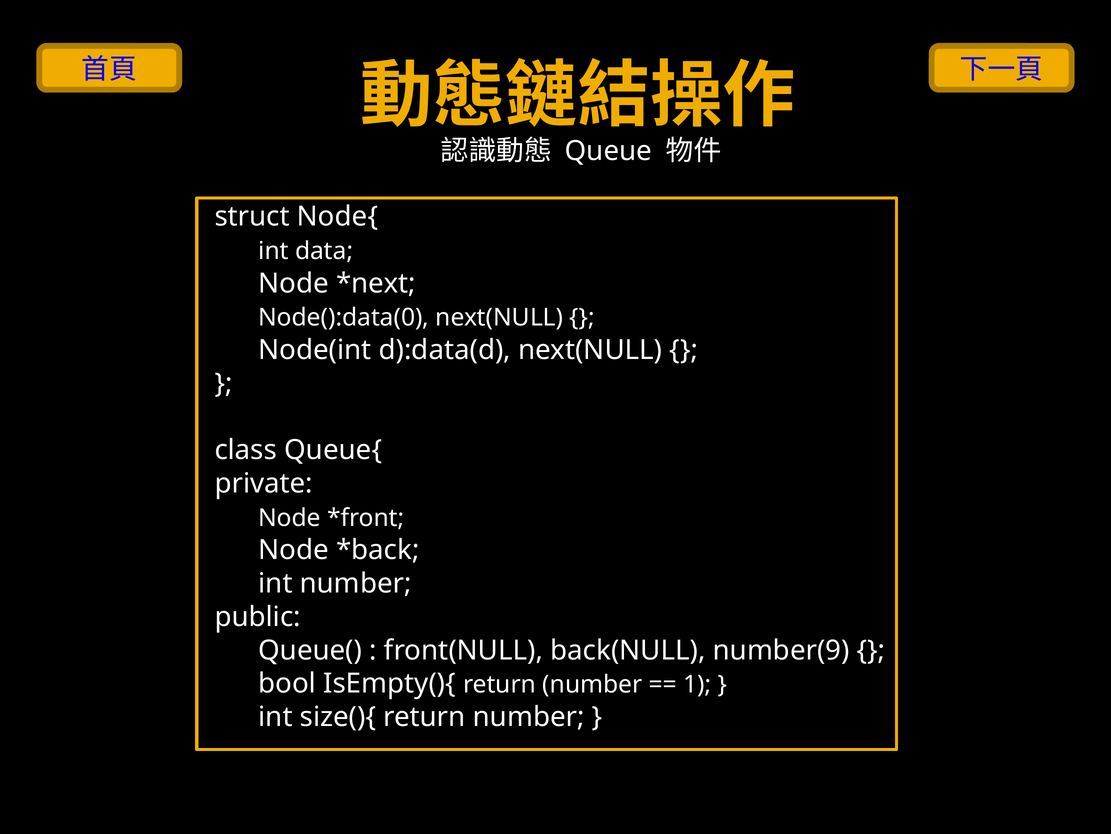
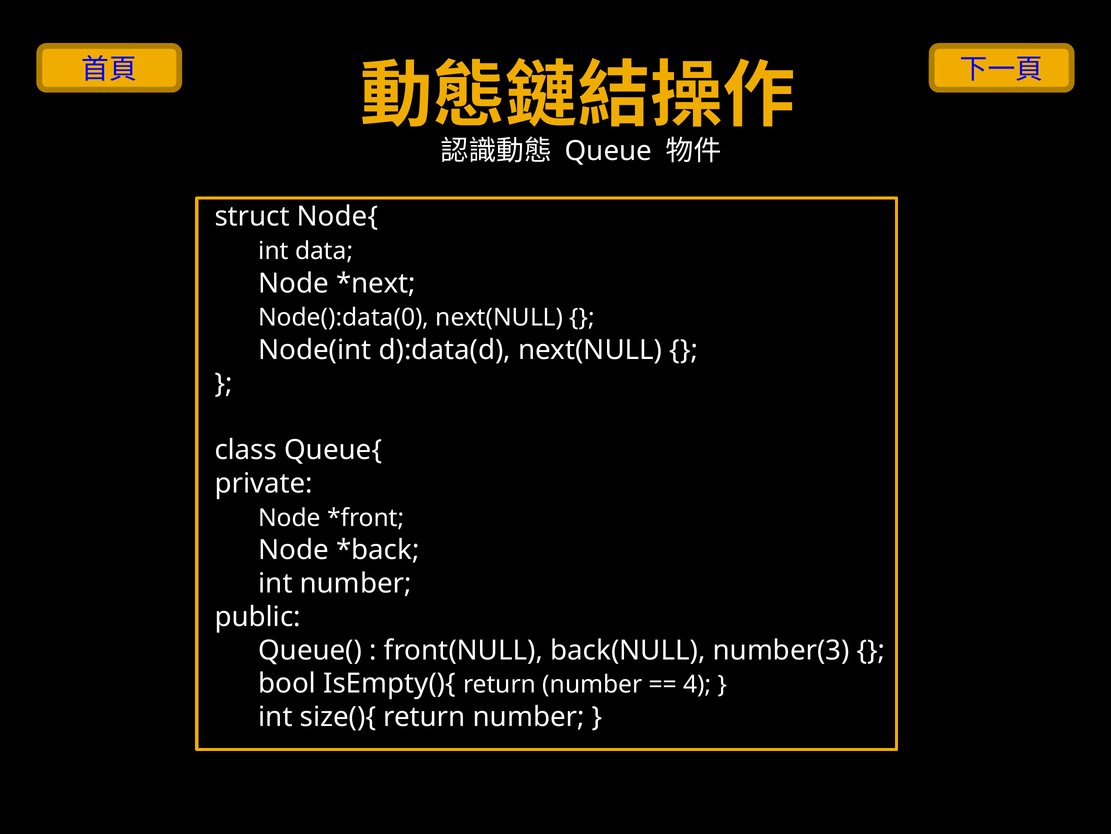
number(9: number(9 -> number(3 (781, 650)
1: 1 -> 4 (697, 684)
